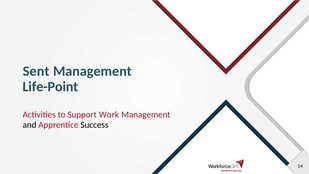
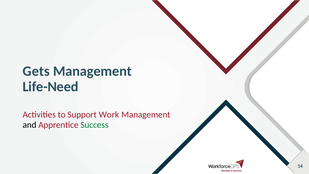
Sent: Sent -> Gets (36, 71)
Life-Point: Life-Point -> Life-Need (50, 86)
Success colour: black -> green (94, 125)
